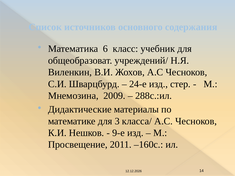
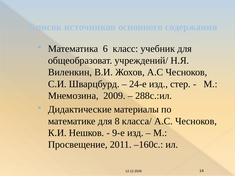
3: 3 -> 8 (117, 121)
